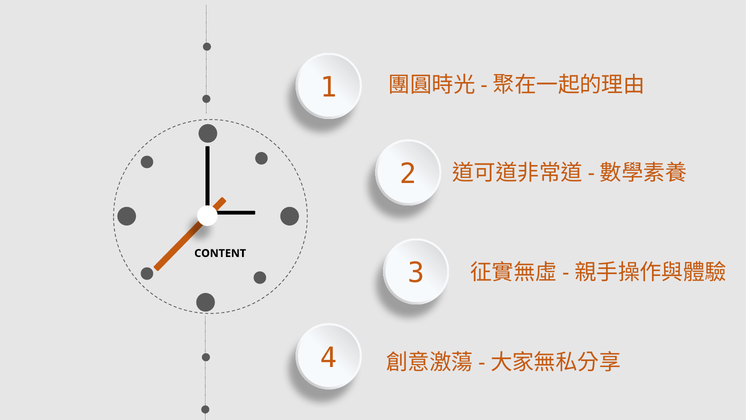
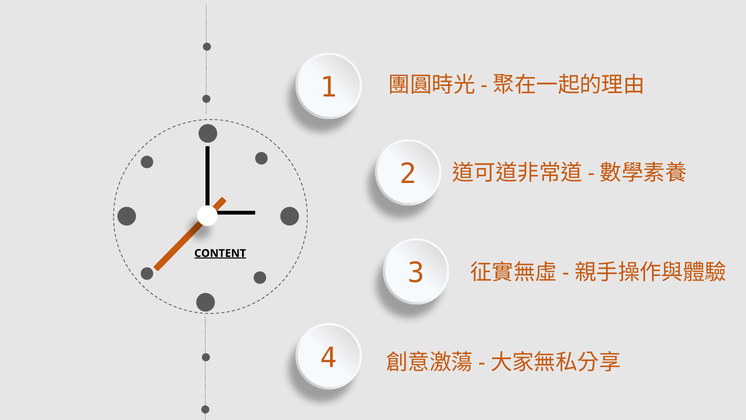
CONTENT underline: none -> present (220, 253)
